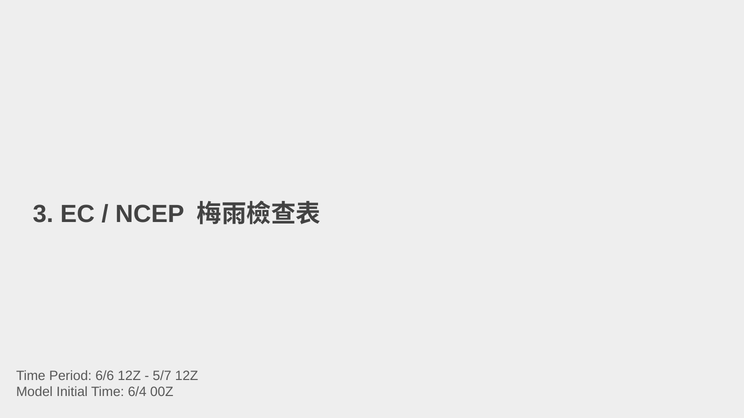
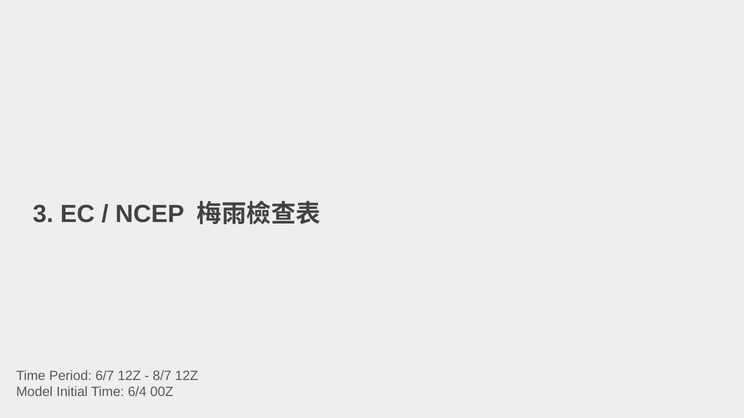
6/6: 6/6 -> 6/7 (105, 376)
5/7: 5/7 -> 8/7 (162, 376)
